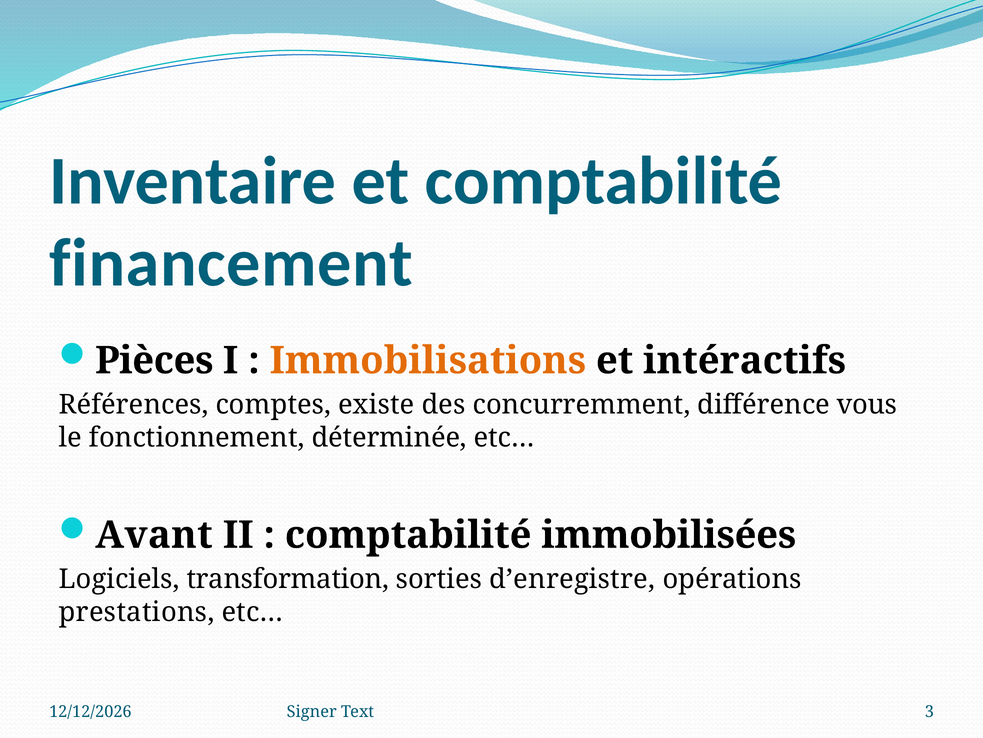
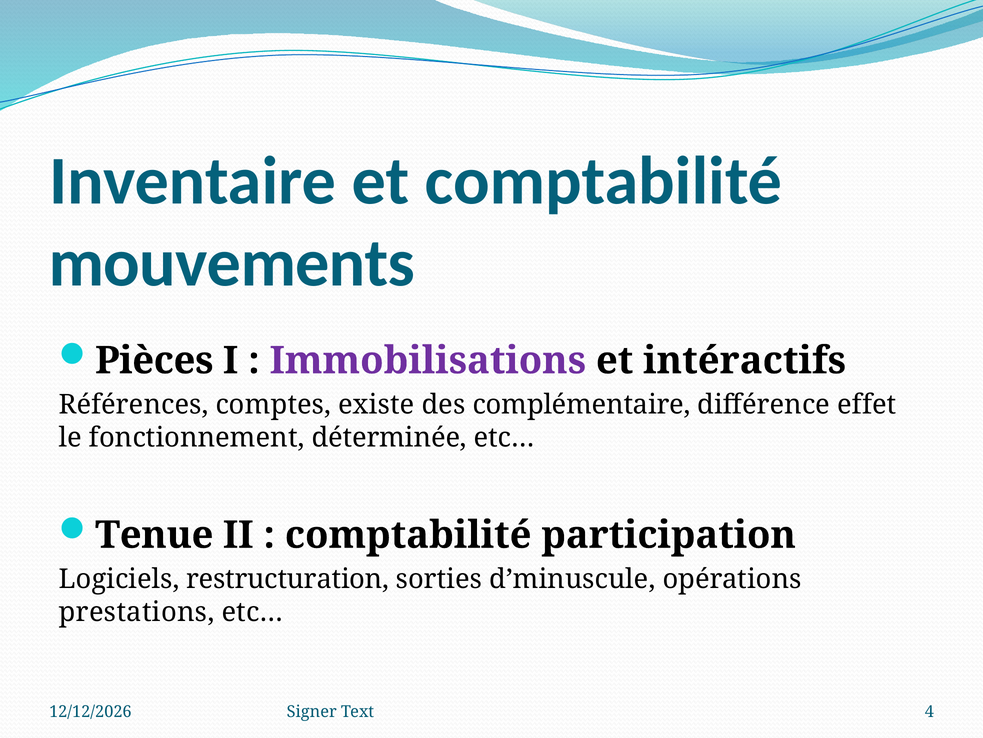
financement: financement -> mouvements (232, 263)
Immobilisations colour: orange -> purple (428, 360)
concurremment: concurremment -> complémentaire (582, 404)
vous: vous -> effet (867, 404)
Avant: Avant -> Tenue (154, 535)
immobilisées: immobilisées -> participation (669, 535)
transformation: transformation -> restructuration (288, 579)
d’enregistre: d’enregistre -> d’minuscule (572, 579)
3: 3 -> 4 (929, 711)
